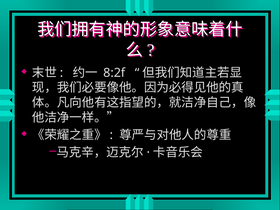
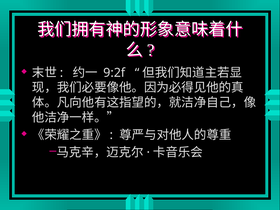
8:2f: 8:2f -> 9:2f (114, 73)
